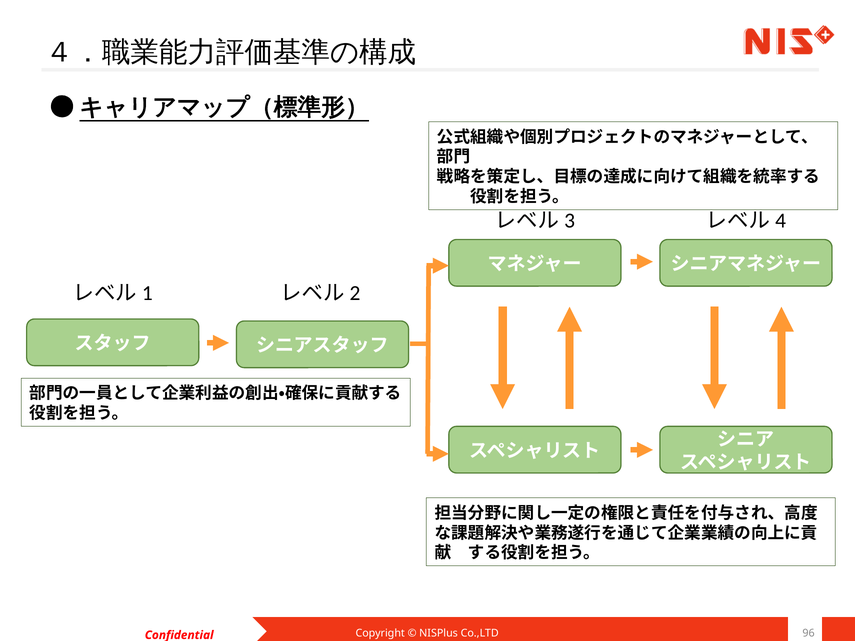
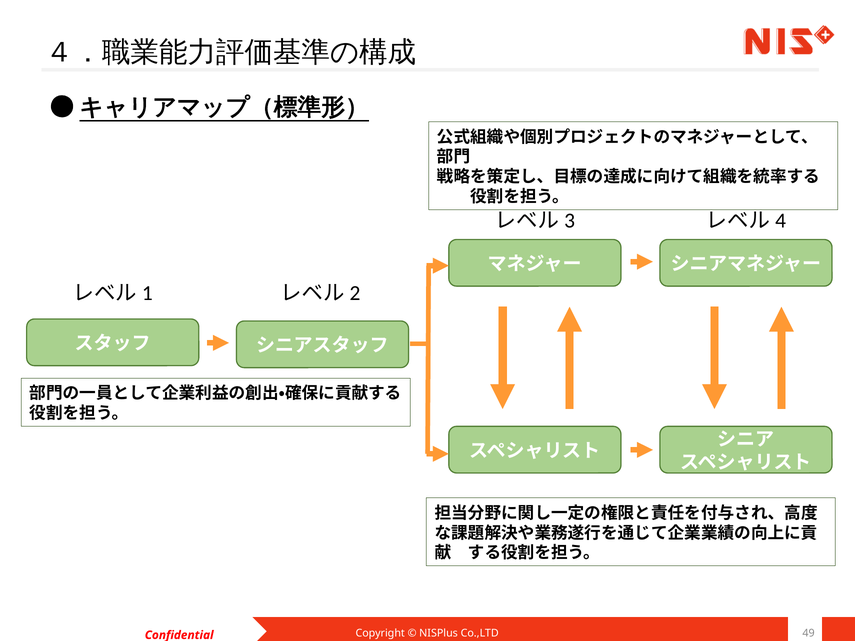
96: 96 -> 49 (809, 633)
